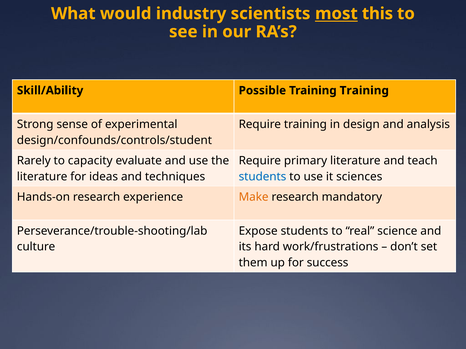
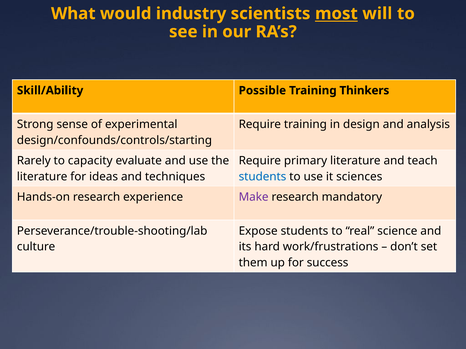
this: this -> will (377, 14)
Training Training: Training -> Thinkers (364, 91)
design/confounds/controls/student: design/confounds/controls/student -> design/confounds/controls/starting (114, 140)
Make colour: orange -> purple (254, 197)
